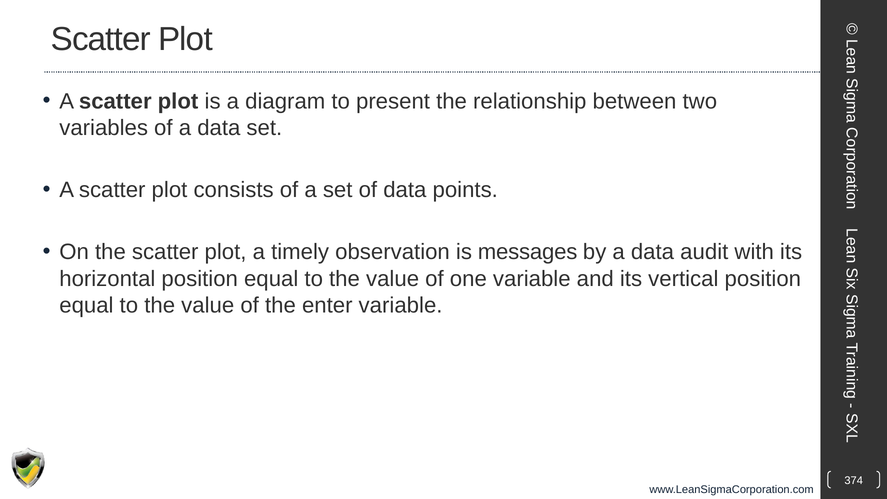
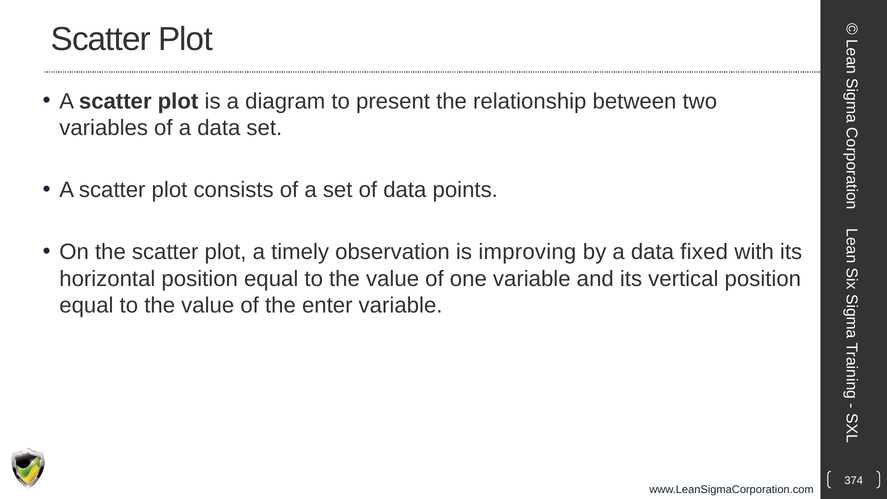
messages: messages -> improving (527, 252)
audit: audit -> fixed (704, 252)
